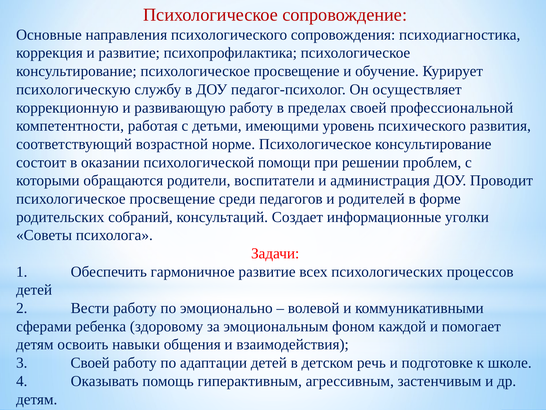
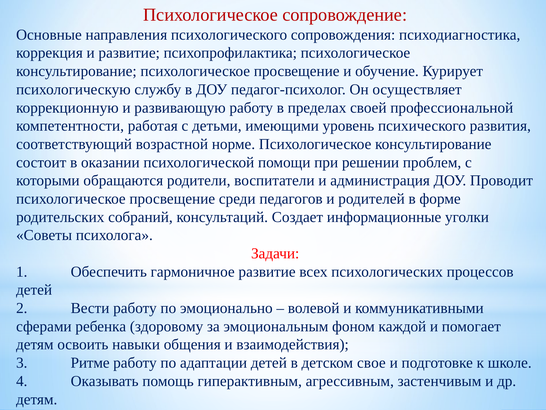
3 Своей: Своей -> Ритме (90, 362)
речь: речь -> свое (371, 362)
